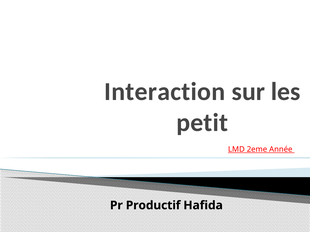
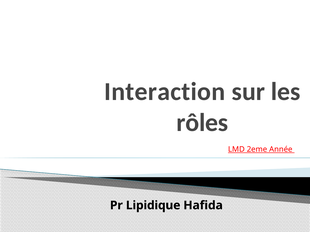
petit: petit -> rôles (202, 123)
Productif: Productif -> Lipidique (153, 206)
